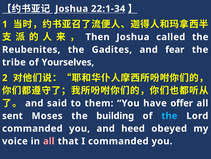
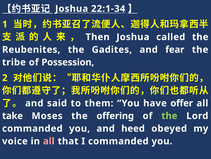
Yourselves: Yourselves -> Possession (68, 62)
sent: sent -> take (13, 115)
building: building -> offering (115, 115)
the colour: light blue -> light green (169, 115)
